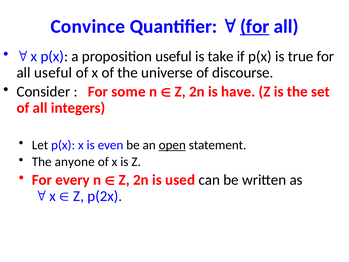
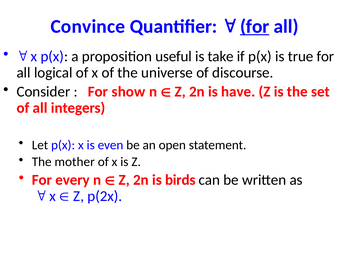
all useful: useful -> logical (53, 72)
some: some -> show (129, 92)
open underline: present -> none (172, 145)
anyone: anyone -> mother (75, 162)
used: used -> birds (180, 180)
